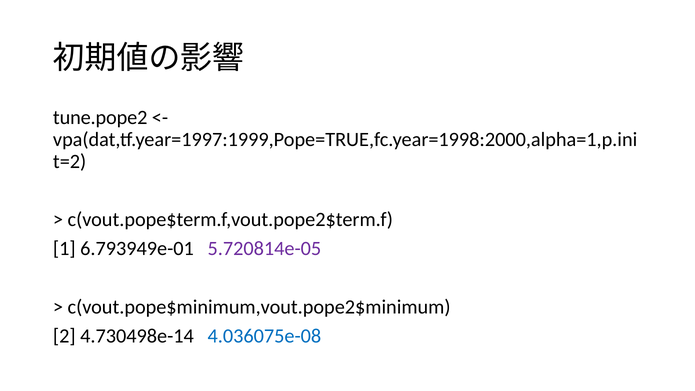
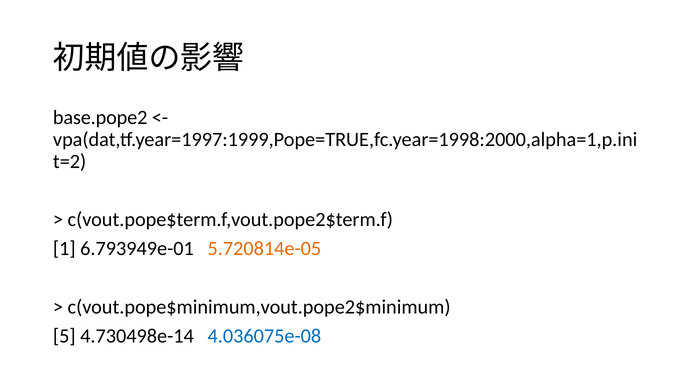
tune.pope2: tune.pope2 -> base.pope2 (100, 118)
5.720814e-05 colour: purple -> orange (264, 249)
2: 2 -> 5 (64, 336)
